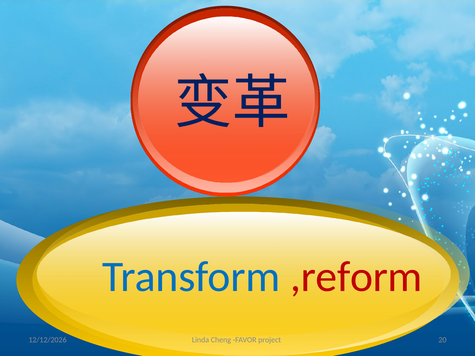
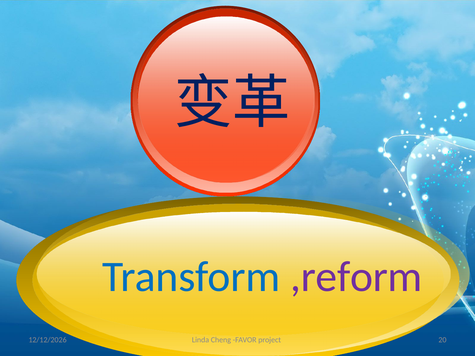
,reform colour: red -> purple (356, 277)
